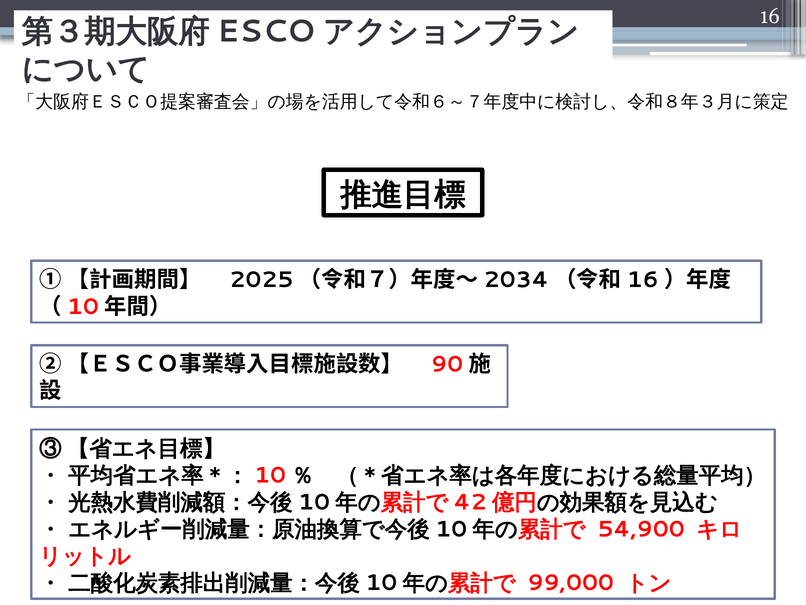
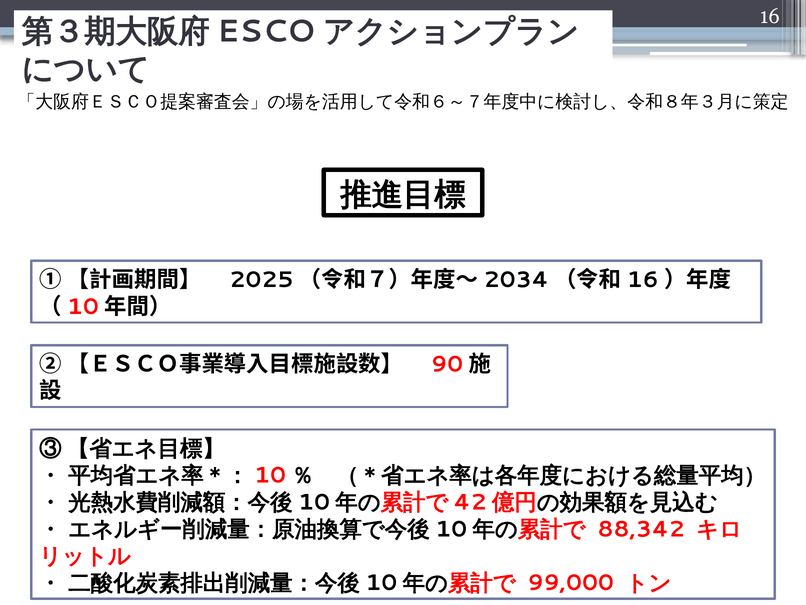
54,900: 54,900 -> 88,342 (641, 529)
